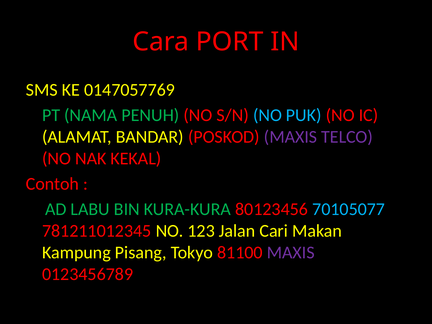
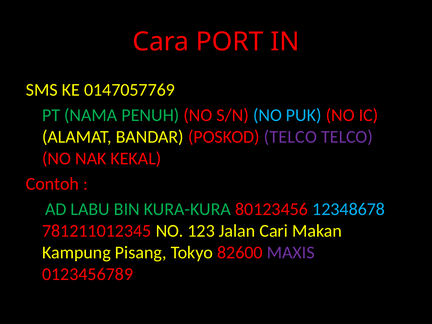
POSKOD MAXIS: MAXIS -> TELCO (290, 137)
70105077: 70105077 -> 12348678 (349, 209)
81100: 81100 -> 82600 (240, 253)
